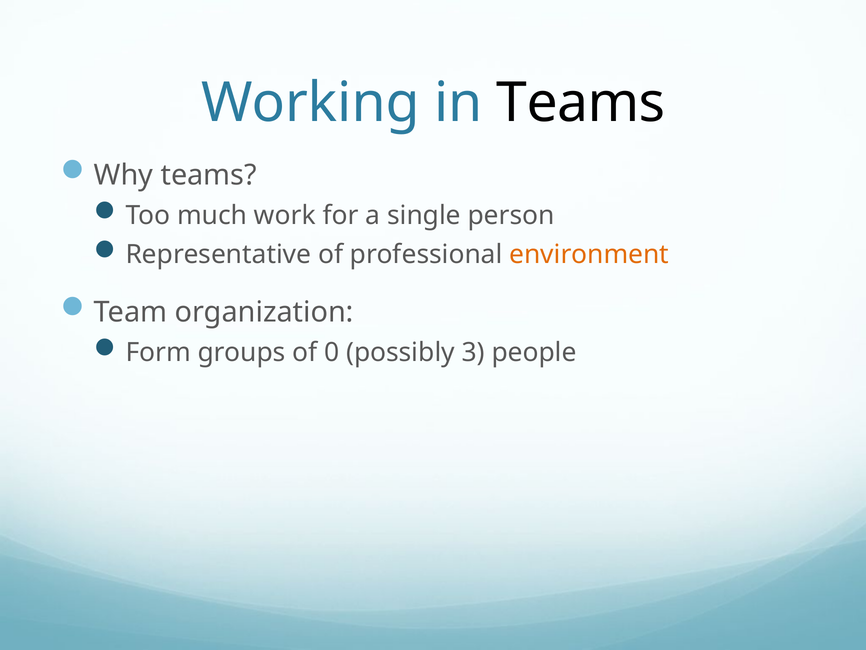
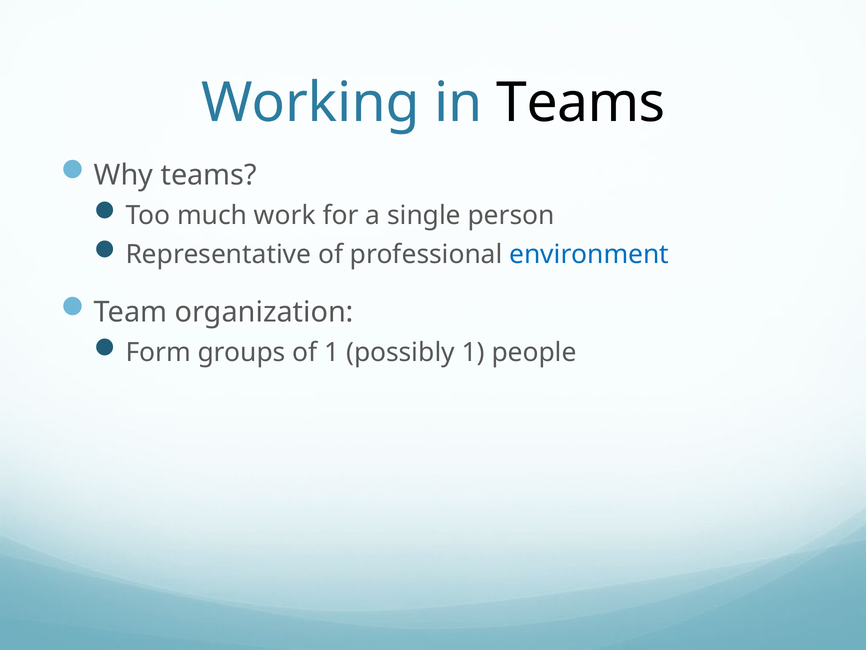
environment colour: orange -> blue (589, 254)
of 0: 0 -> 1 (332, 352)
possibly 3: 3 -> 1 (473, 352)
